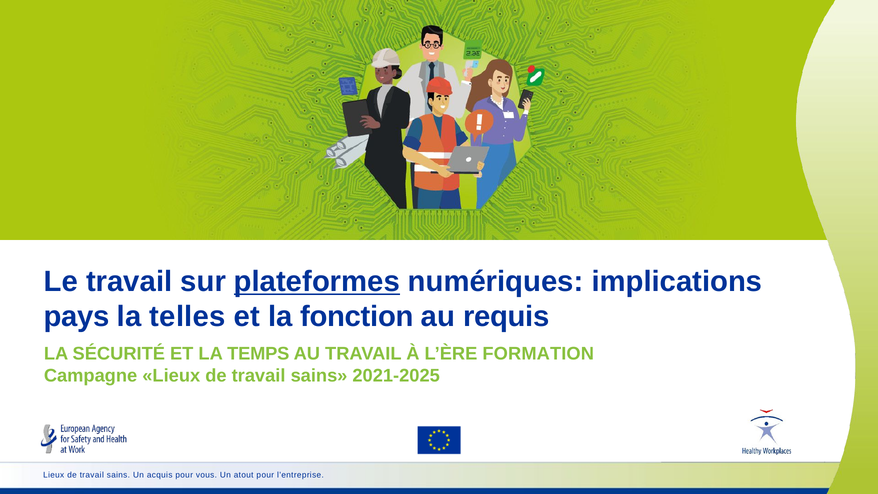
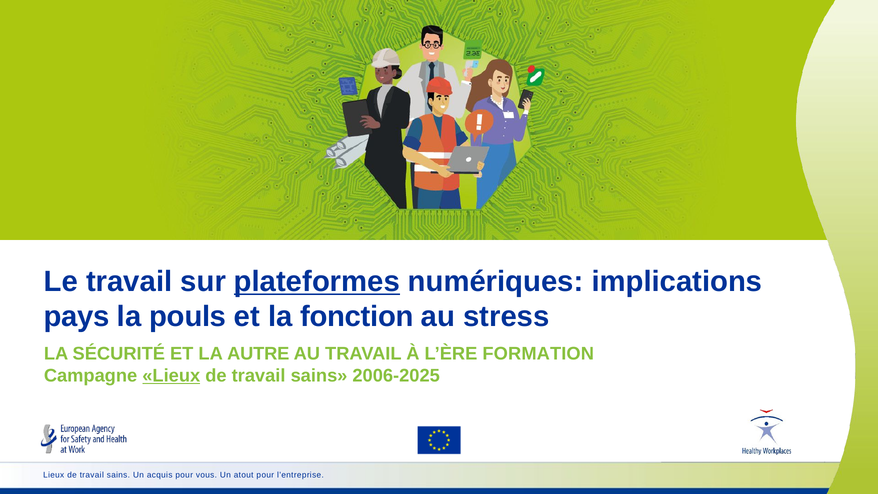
telles: telles -> pouls (188, 317)
requis: requis -> stress (506, 317)
TEMPS: TEMPS -> AUTRE (258, 354)
Lieux underline: none -> present (171, 376)
2021-2025: 2021-2025 -> 2006-2025 (396, 376)
